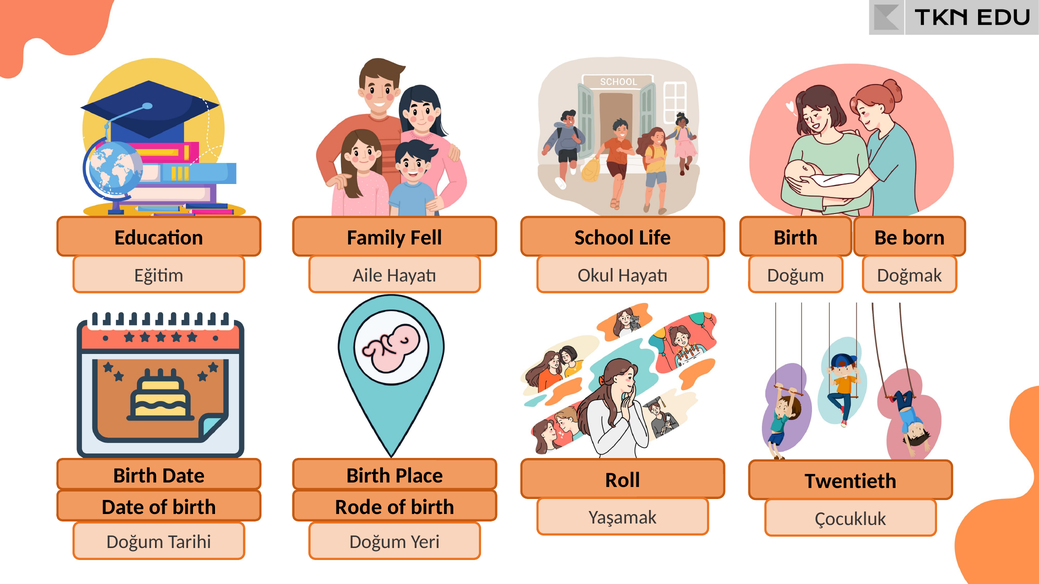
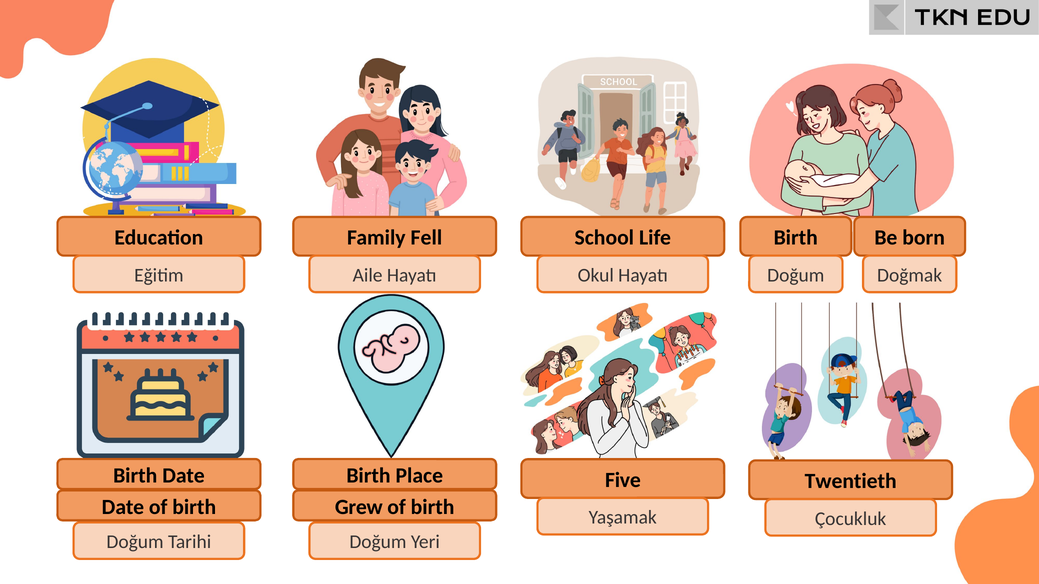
Roll: Roll -> Five (623, 480)
Rode: Rode -> Grew (359, 508)
